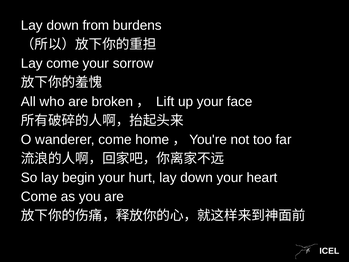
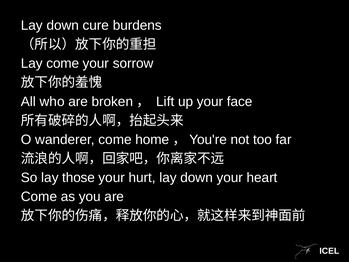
from: from -> cure (96, 25)
begin: begin -> those (79, 178)
